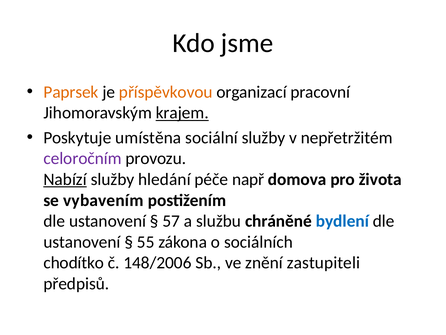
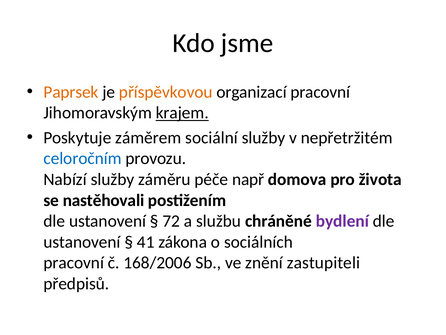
umístěna: umístěna -> záměrem (148, 138)
celoročním colour: purple -> blue (83, 158)
Nabízí underline: present -> none (65, 179)
hledání: hledání -> záměru (164, 179)
vybavením: vybavením -> nastěhovali (104, 200)
57: 57 -> 72 (171, 221)
bydlení colour: blue -> purple (342, 221)
55: 55 -> 41 (146, 242)
chodítko: chodítko -> pracovní (74, 262)
148/2006: 148/2006 -> 168/2006 (157, 262)
